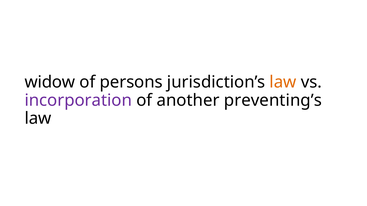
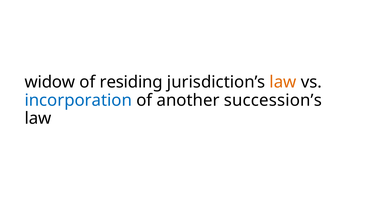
persons: persons -> residing (131, 82)
incorporation colour: purple -> blue (78, 101)
preventing’s: preventing’s -> succession’s (273, 101)
